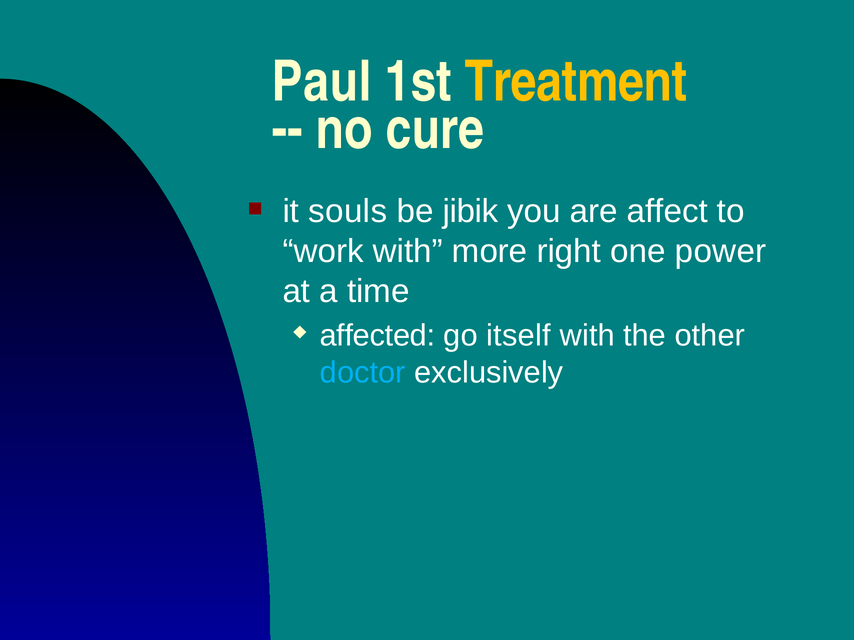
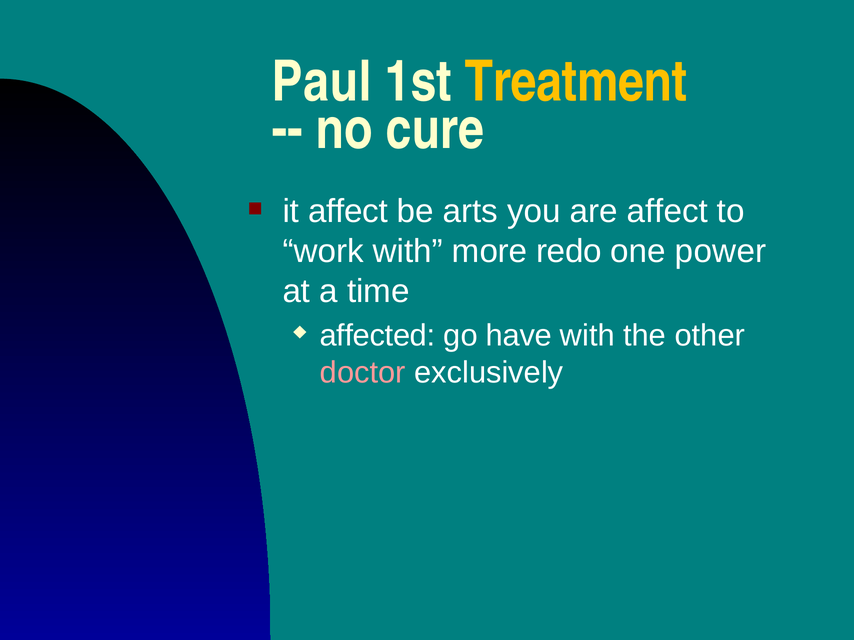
it souls: souls -> affect (348, 212)
jibik: jibik -> arts (470, 212)
right: right -> redo (569, 251)
itself: itself -> have (519, 336)
doctor colour: light blue -> pink (363, 373)
